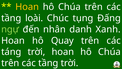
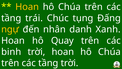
loài: loài -> trái (34, 18)
ngự colour: light green -> yellow (10, 29)
táng: táng -> binh (11, 52)
